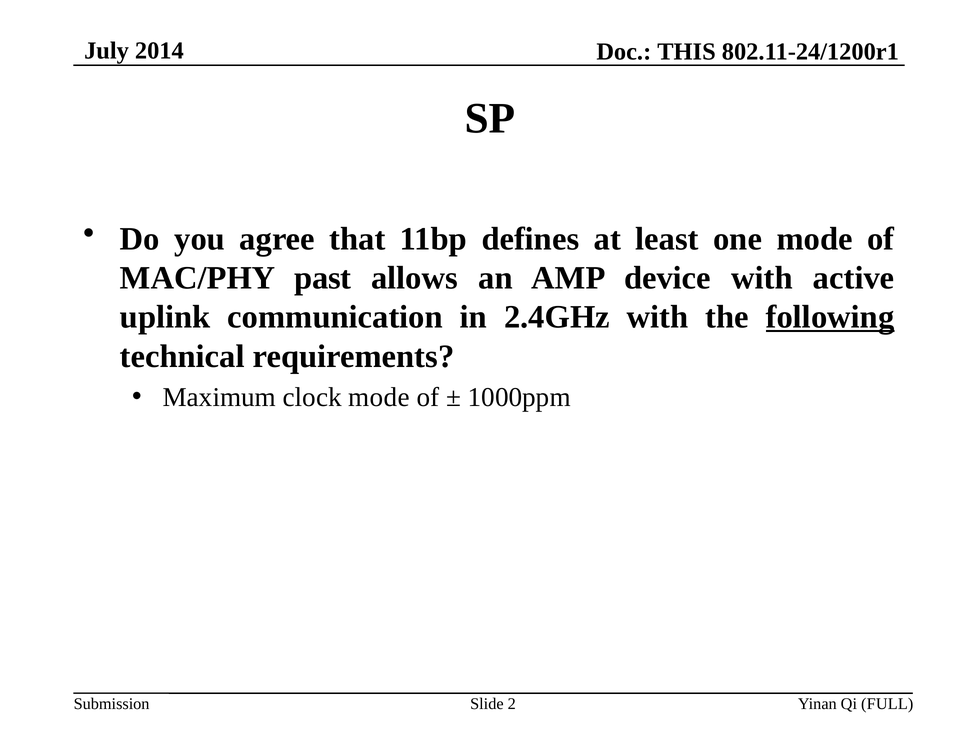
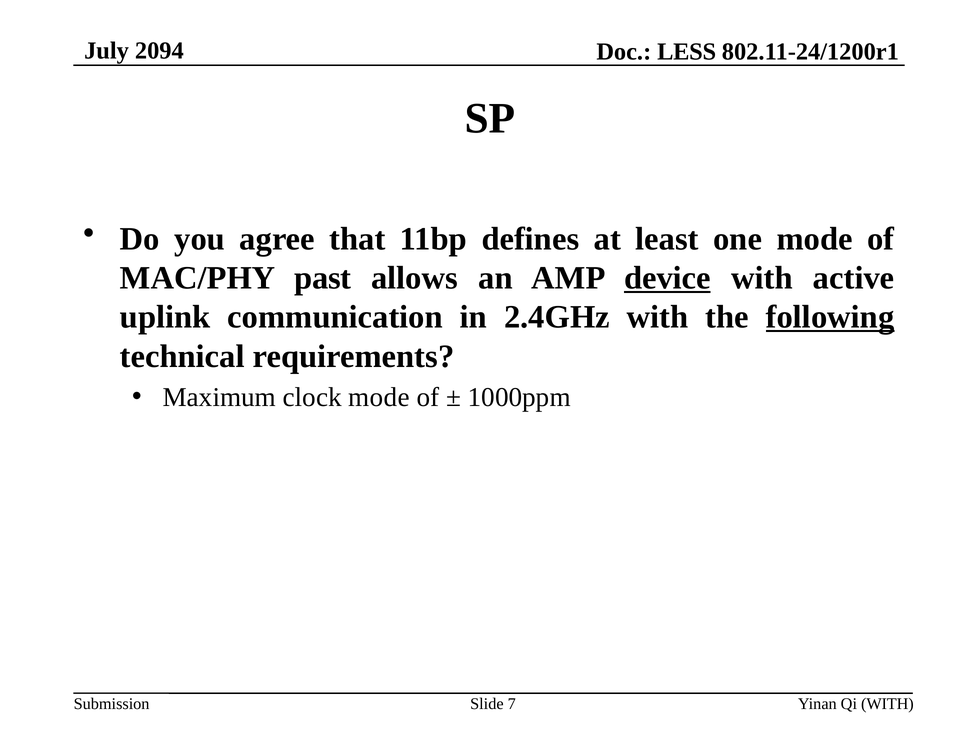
2014: 2014 -> 2094 (159, 51)
THIS: THIS -> LESS (687, 52)
device underline: none -> present (667, 278)
2: 2 -> 7 (512, 703)
Qi FULL: FULL -> WITH (887, 703)
